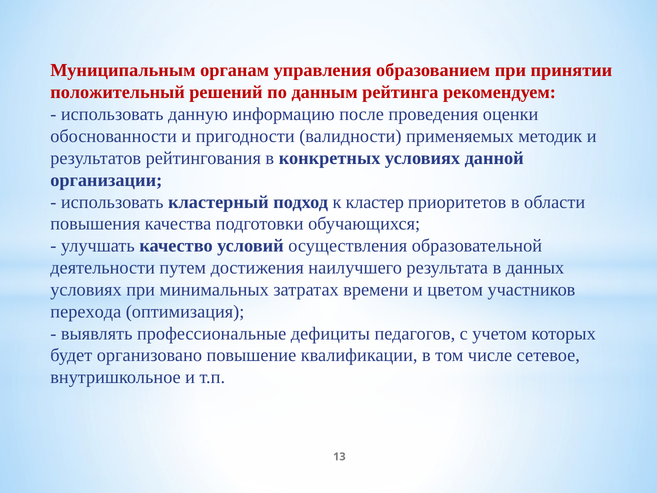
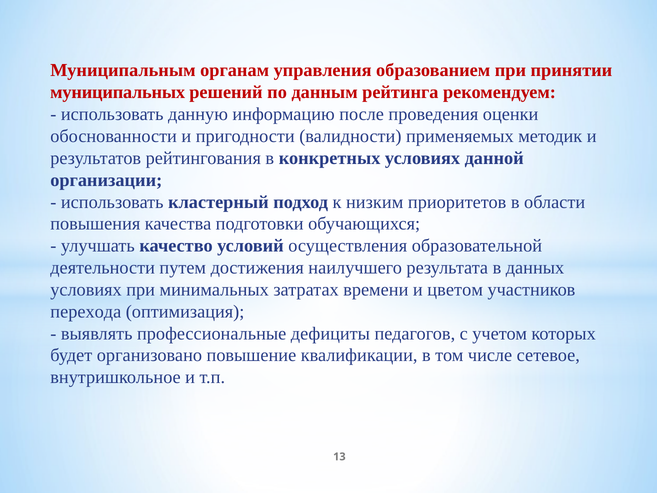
положительный: положительный -> муниципальных (118, 92)
кластер: кластер -> низким (375, 202)
